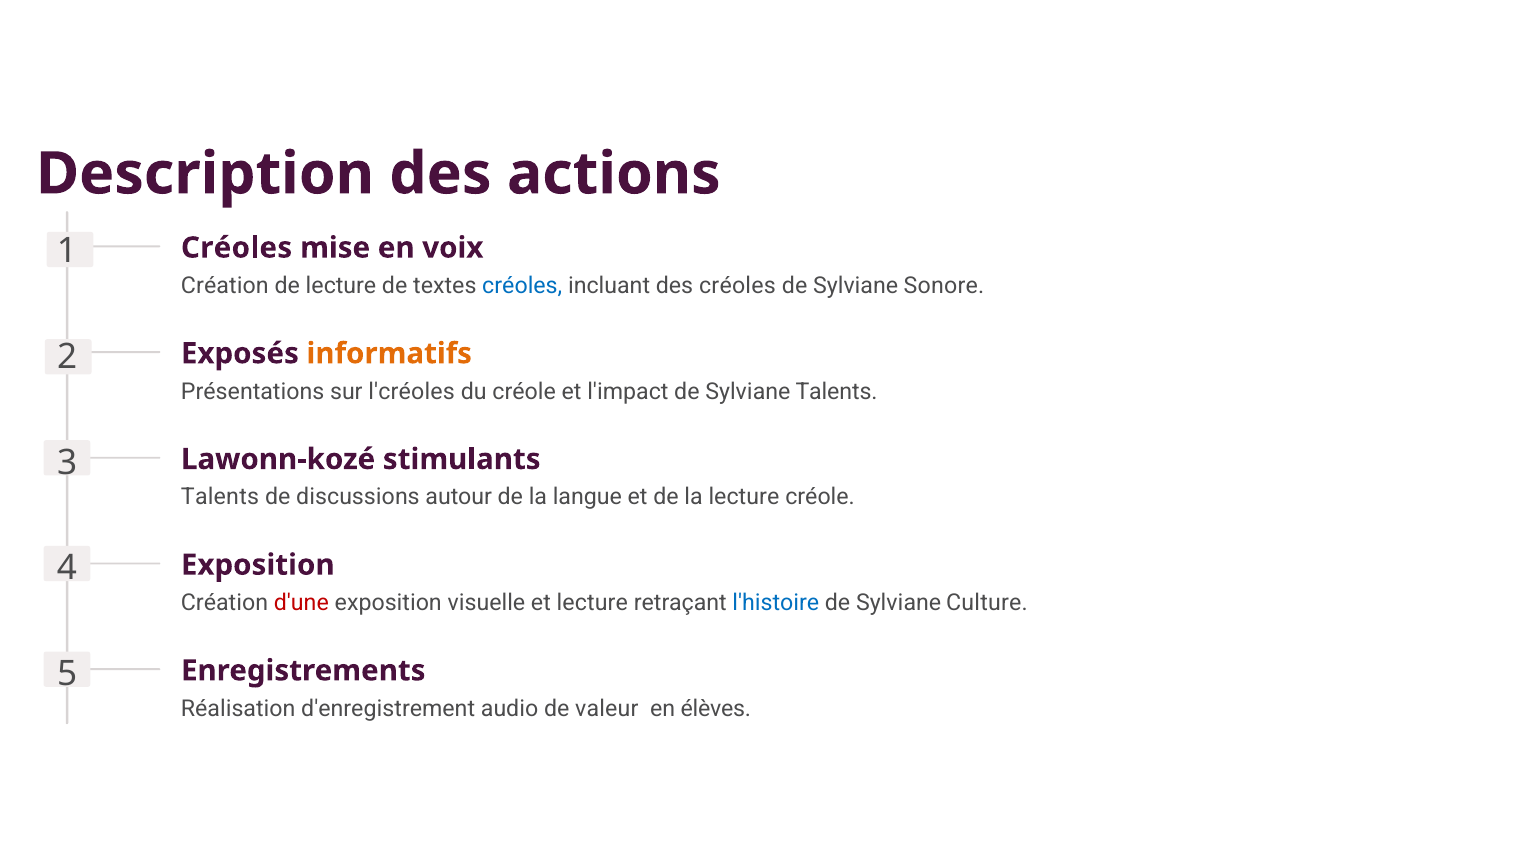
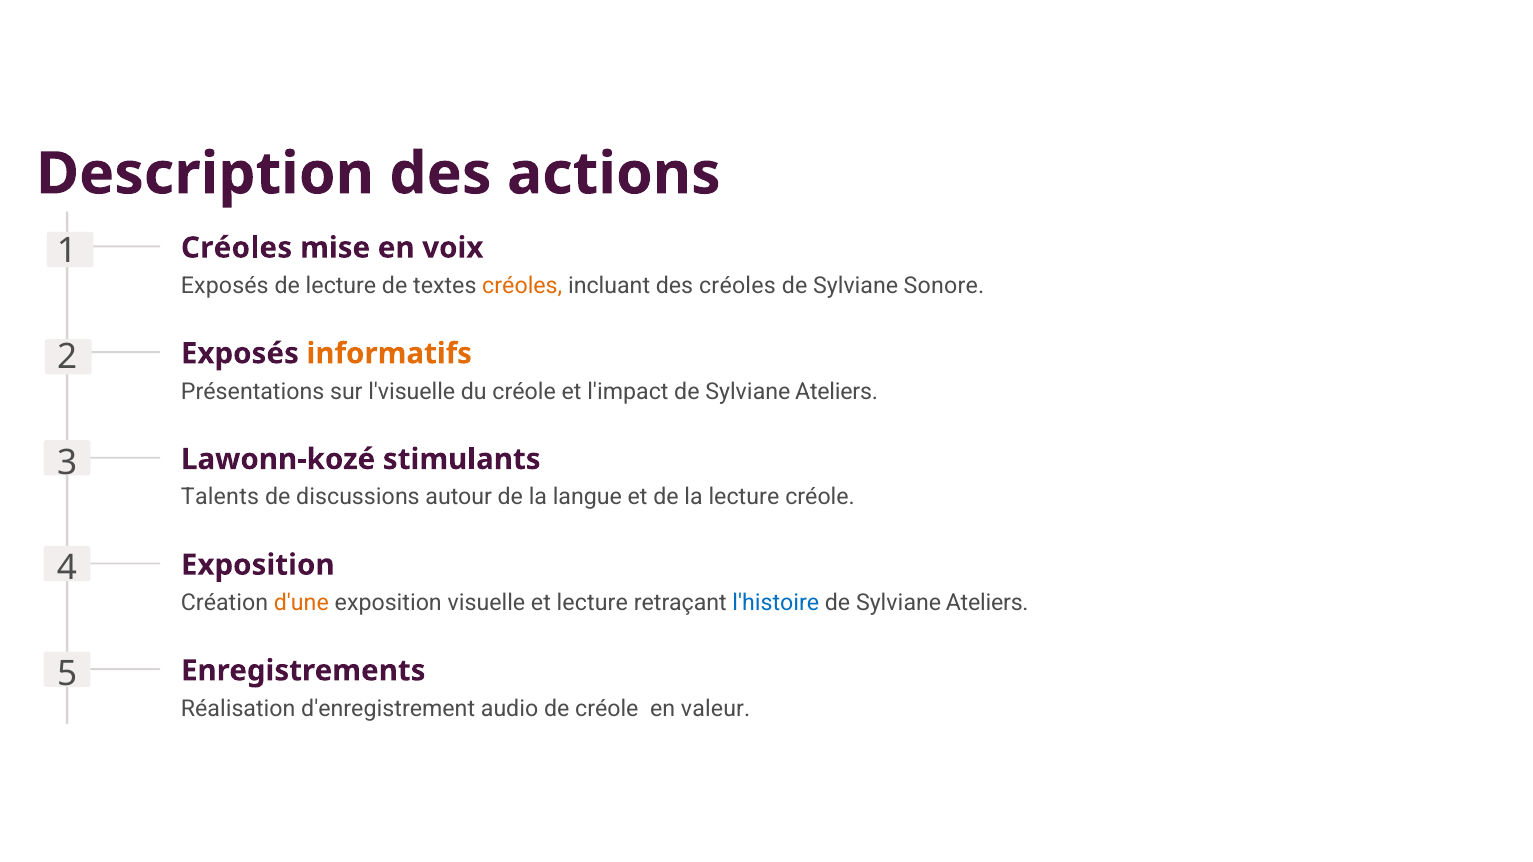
Création: Création -> Exposés (225, 286)
créoles colour: blue -> orange (522, 286)
l'créoles: l'créoles -> l'visuelle (412, 392)
l'impact de Sylviane Talents: Talents -> Ateliers (837, 392)
d'une colour: red -> orange (301, 603)
Culture: Culture -> Ateliers (987, 603)
de valeur: valeur -> créole (607, 709)
élèves: élèves -> valeur (716, 709)
